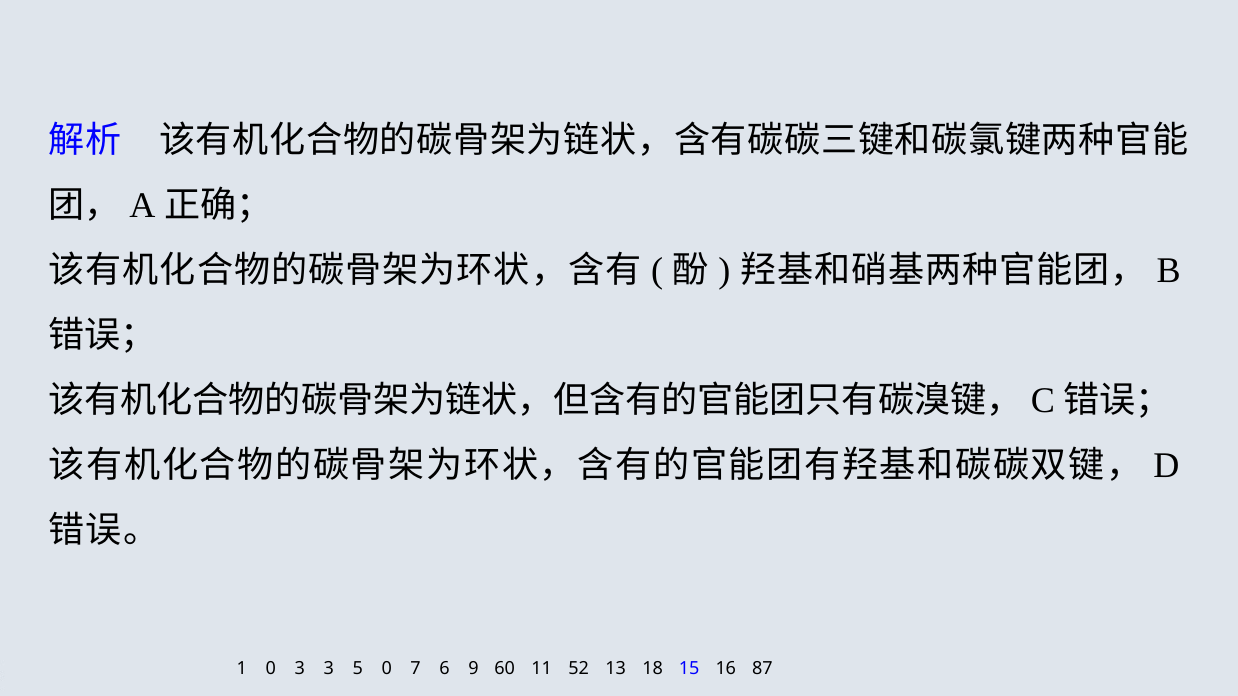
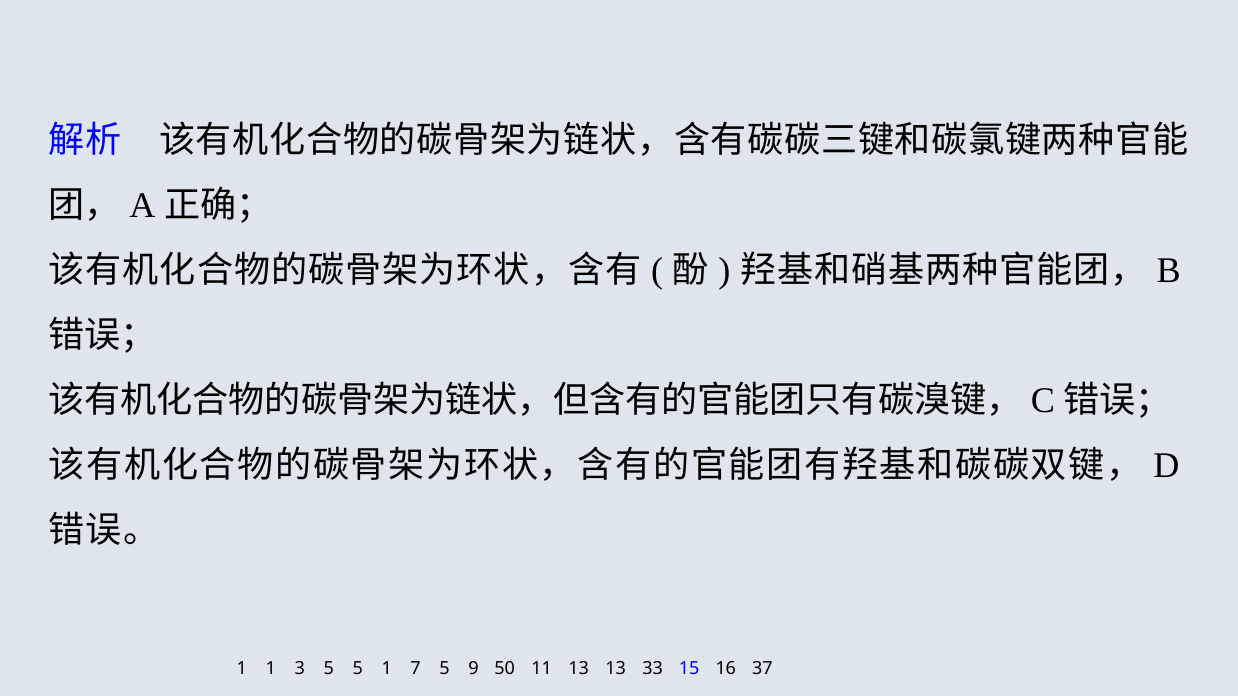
1 0: 0 -> 1 (271, 669)
3 3: 3 -> 5 (329, 669)
5 0: 0 -> 1 (387, 669)
7 6: 6 -> 5 (445, 669)
60: 60 -> 50 (505, 669)
11 52: 52 -> 13 (579, 669)
18: 18 -> 33 (653, 669)
87: 87 -> 37 (762, 669)
